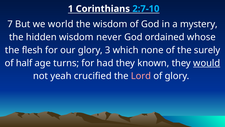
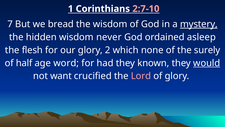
2:7-10 colour: light blue -> pink (146, 9)
world: world -> bread (61, 24)
mystery underline: none -> present (199, 24)
whose: whose -> asleep (201, 37)
3: 3 -> 2 (108, 50)
turns: turns -> word (66, 63)
yeah: yeah -> want (61, 76)
